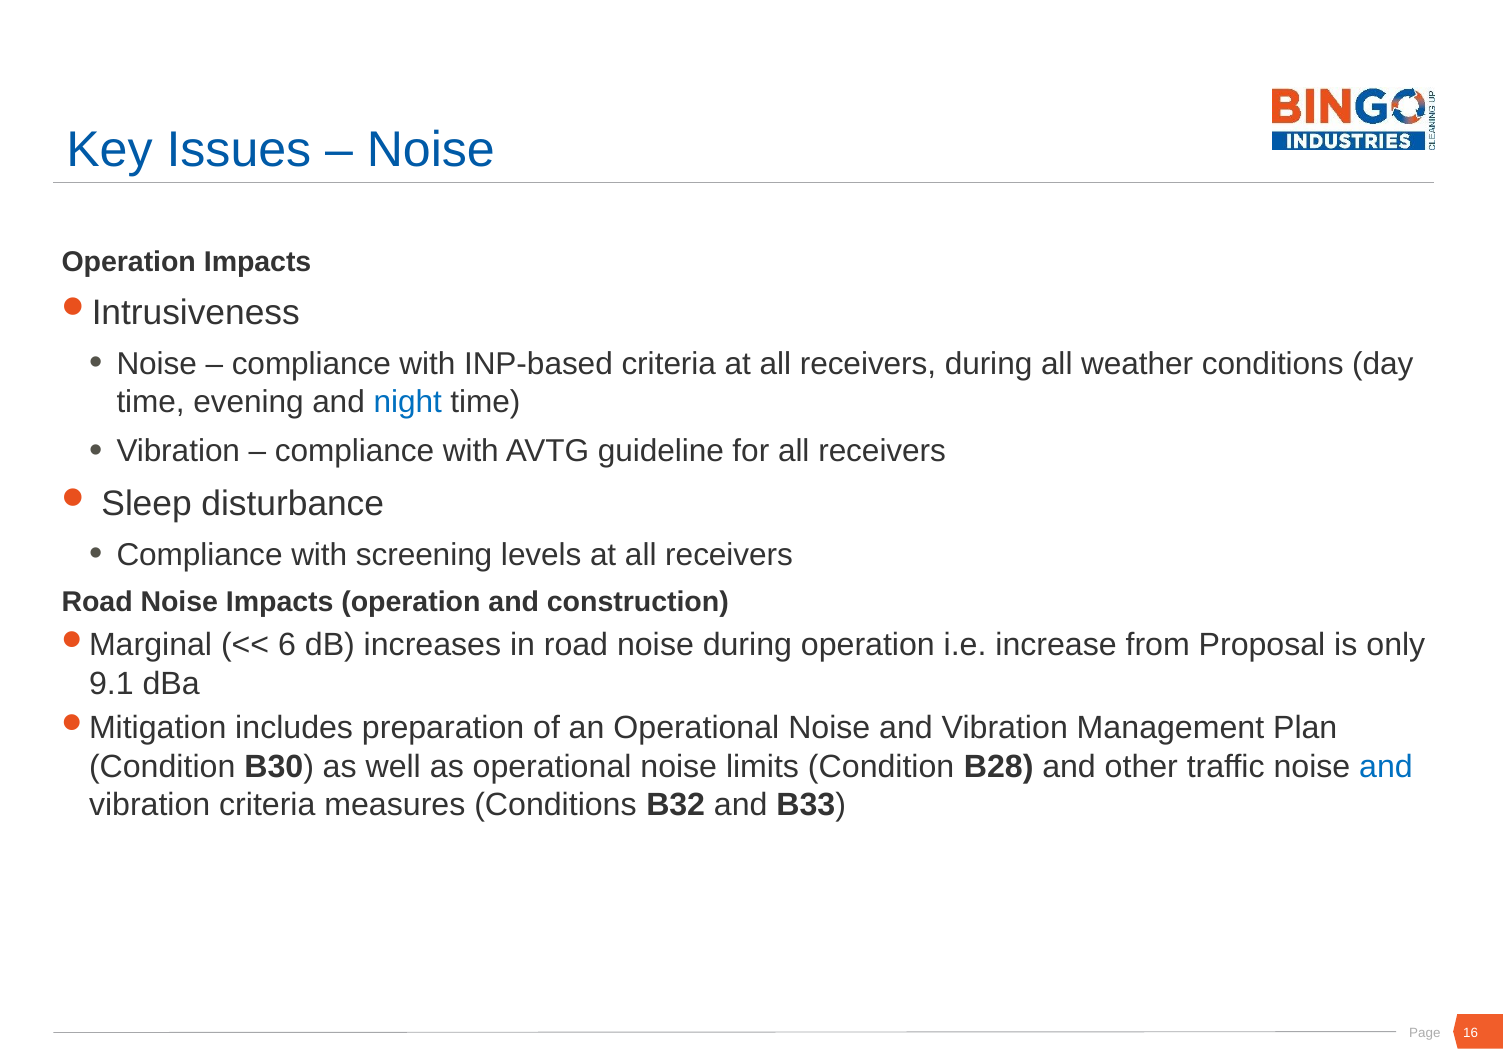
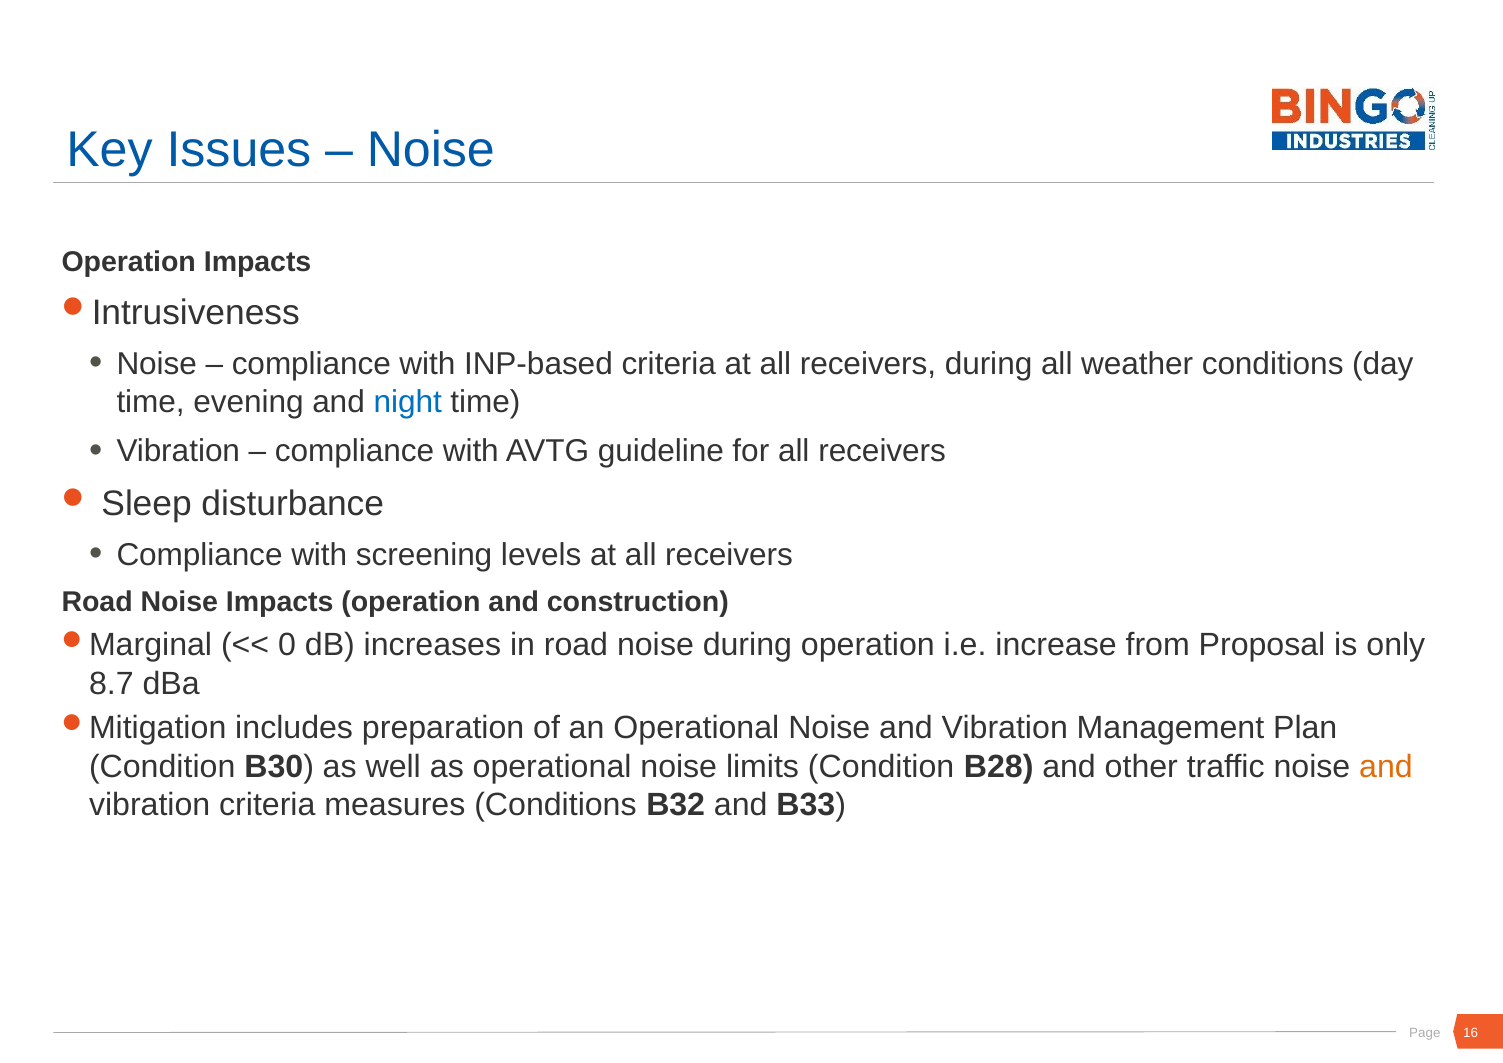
6: 6 -> 0 (287, 645)
9.1: 9.1 -> 8.7 (111, 683)
and colour: blue -> orange (1386, 766)
